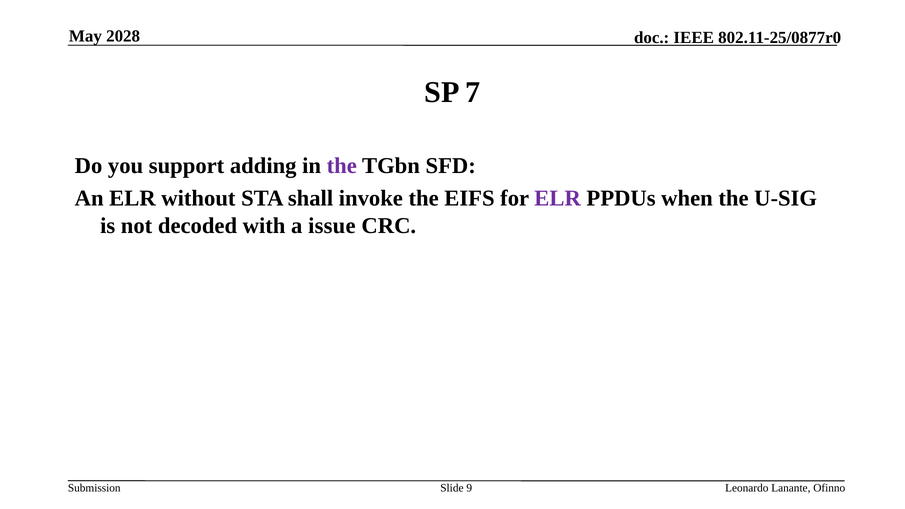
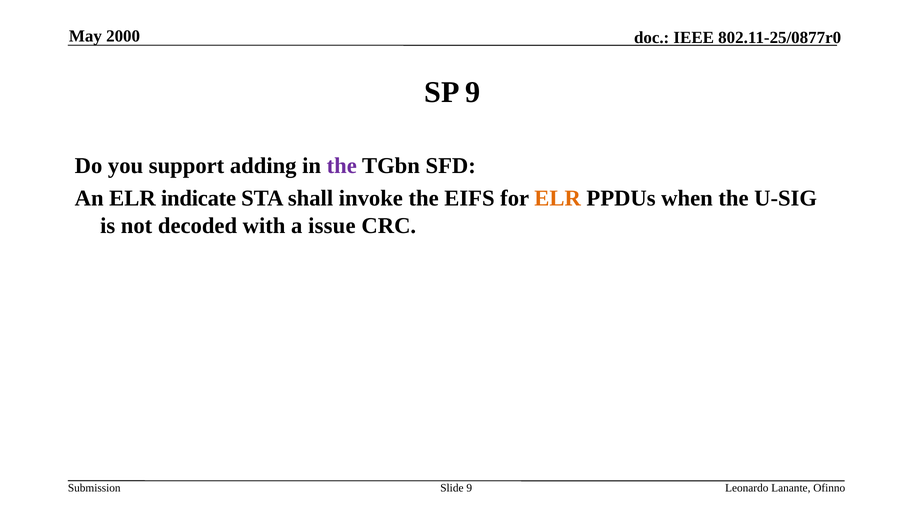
2028: 2028 -> 2000 (123, 36)
SP 7: 7 -> 9 (473, 93)
without: without -> indicate (199, 198)
ELR colour: purple -> orange (558, 198)
